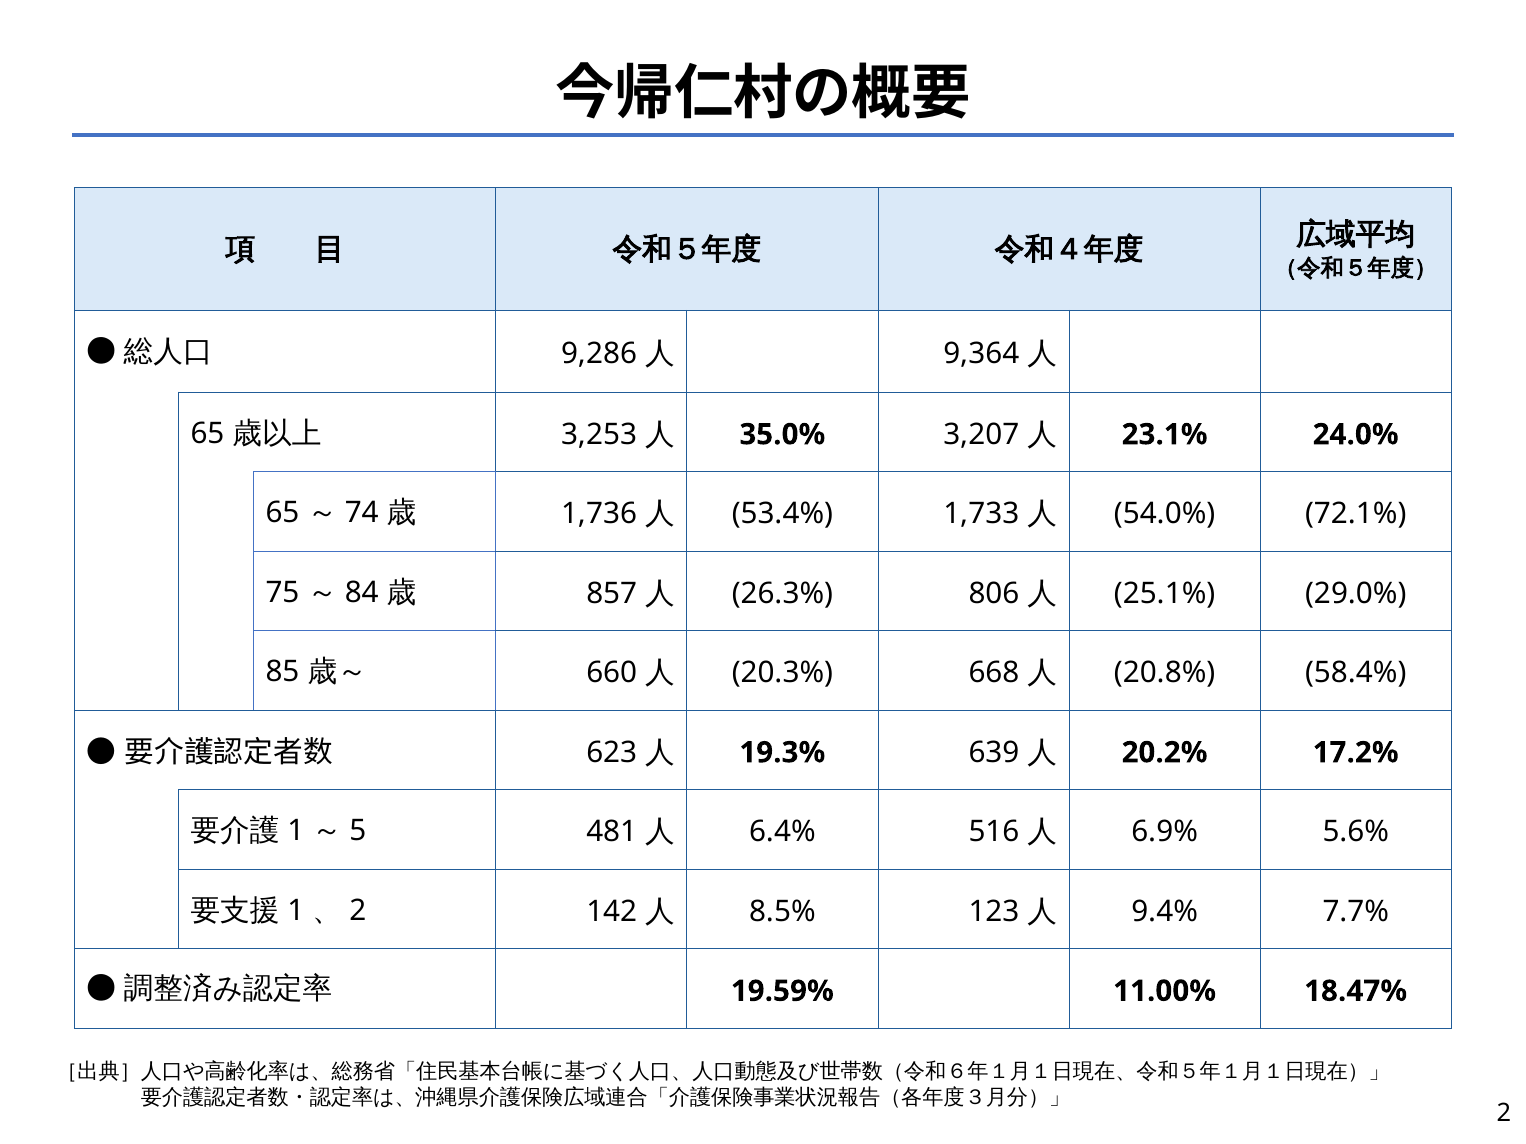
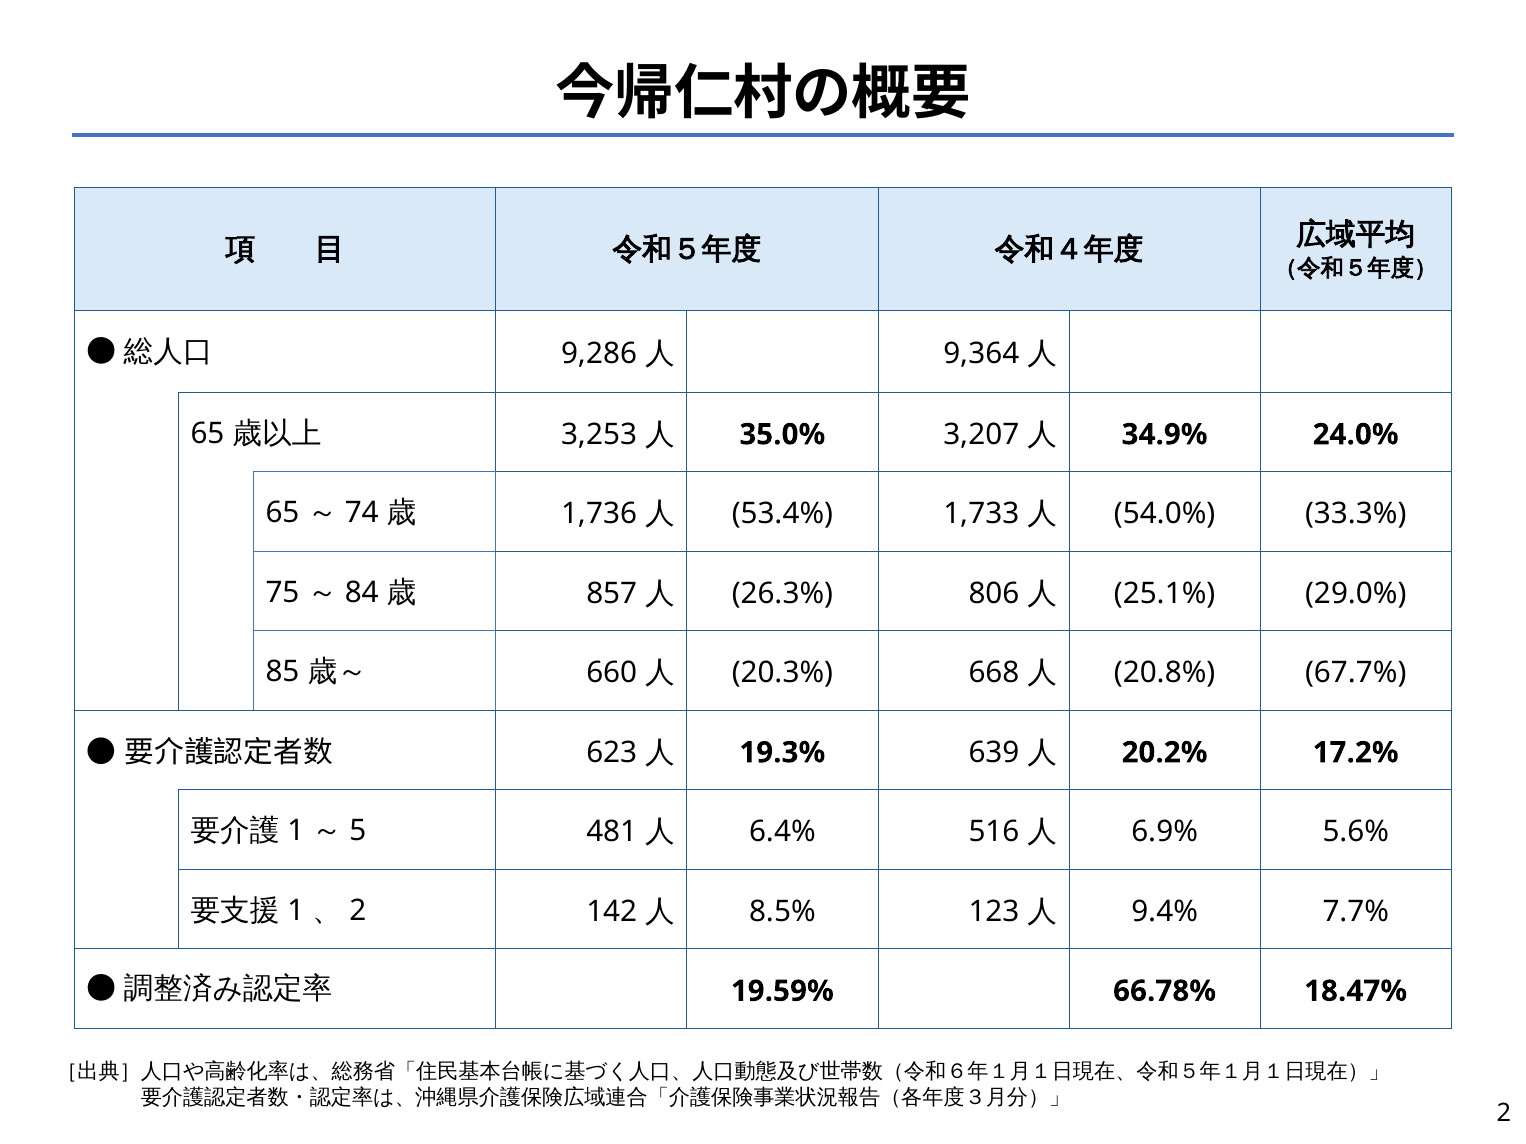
23.1%: 23.1% -> 34.9% (1165, 435)
72.1%: 72.1% -> 33.3% (1356, 514)
58.4%: 58.4% -> 67.7% (1356, 673)
11.00%: 11.00% -> 66.78% (1165, 991)
